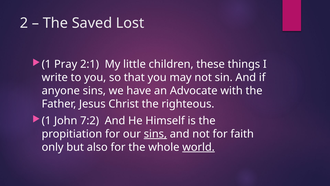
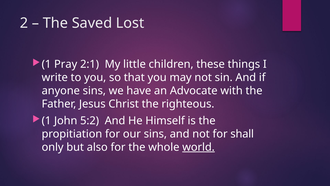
7:2: 7:2 -> 5:2 (90, 120)
sins underline: present -> none (155, 134)
faith: faith -> shall (242, 134)
